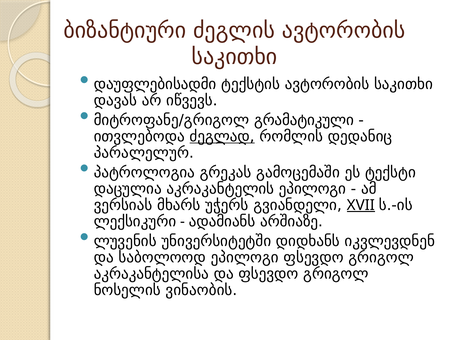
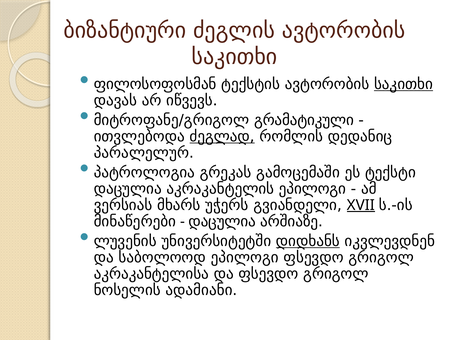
დაუფლებისადმი: დაუფლებისადმი -> ფილოსოფოსმან (155, 84)
საკითხი underline: none -> present (404, 84)
ლექსიკური: ლექსიკური -> მინაწერები (135, 221)
ადამიანს: ადამიანს -> დაცულია (222, 221)
დიდხანს underline: none -> present (308, 241)
ვინაობის: ვინაობის -> ადამიანი (201, 290)
